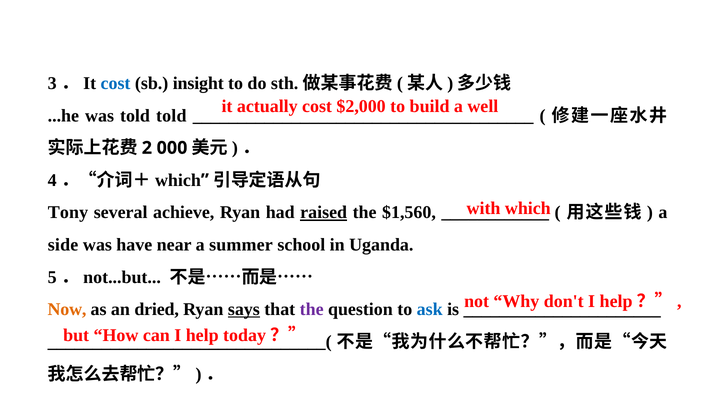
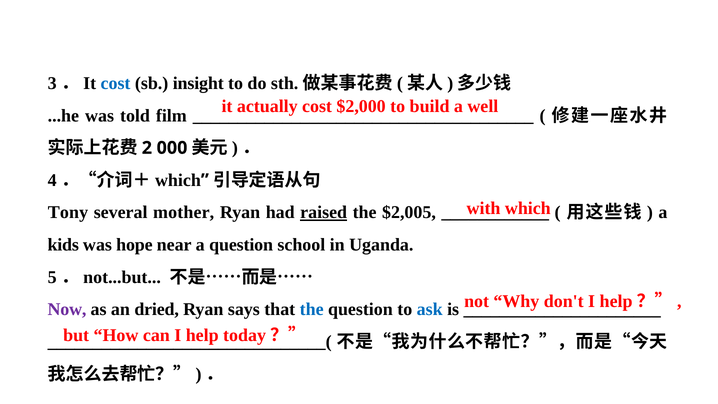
told told: told -> film (171, 116)
achieve: achieve -> mother (184, 212)
$1,560: $1,560 -> $2,005 (409, 212)
side: side -> kids (63, 245)
have: have -> hope (134, 245)
a summer: summer -> question (241, 245)
Now colour: orange -> purple (67, 309)
says underline: present -> none (244, 309)
the colour: purple -> blue (312, 309)
